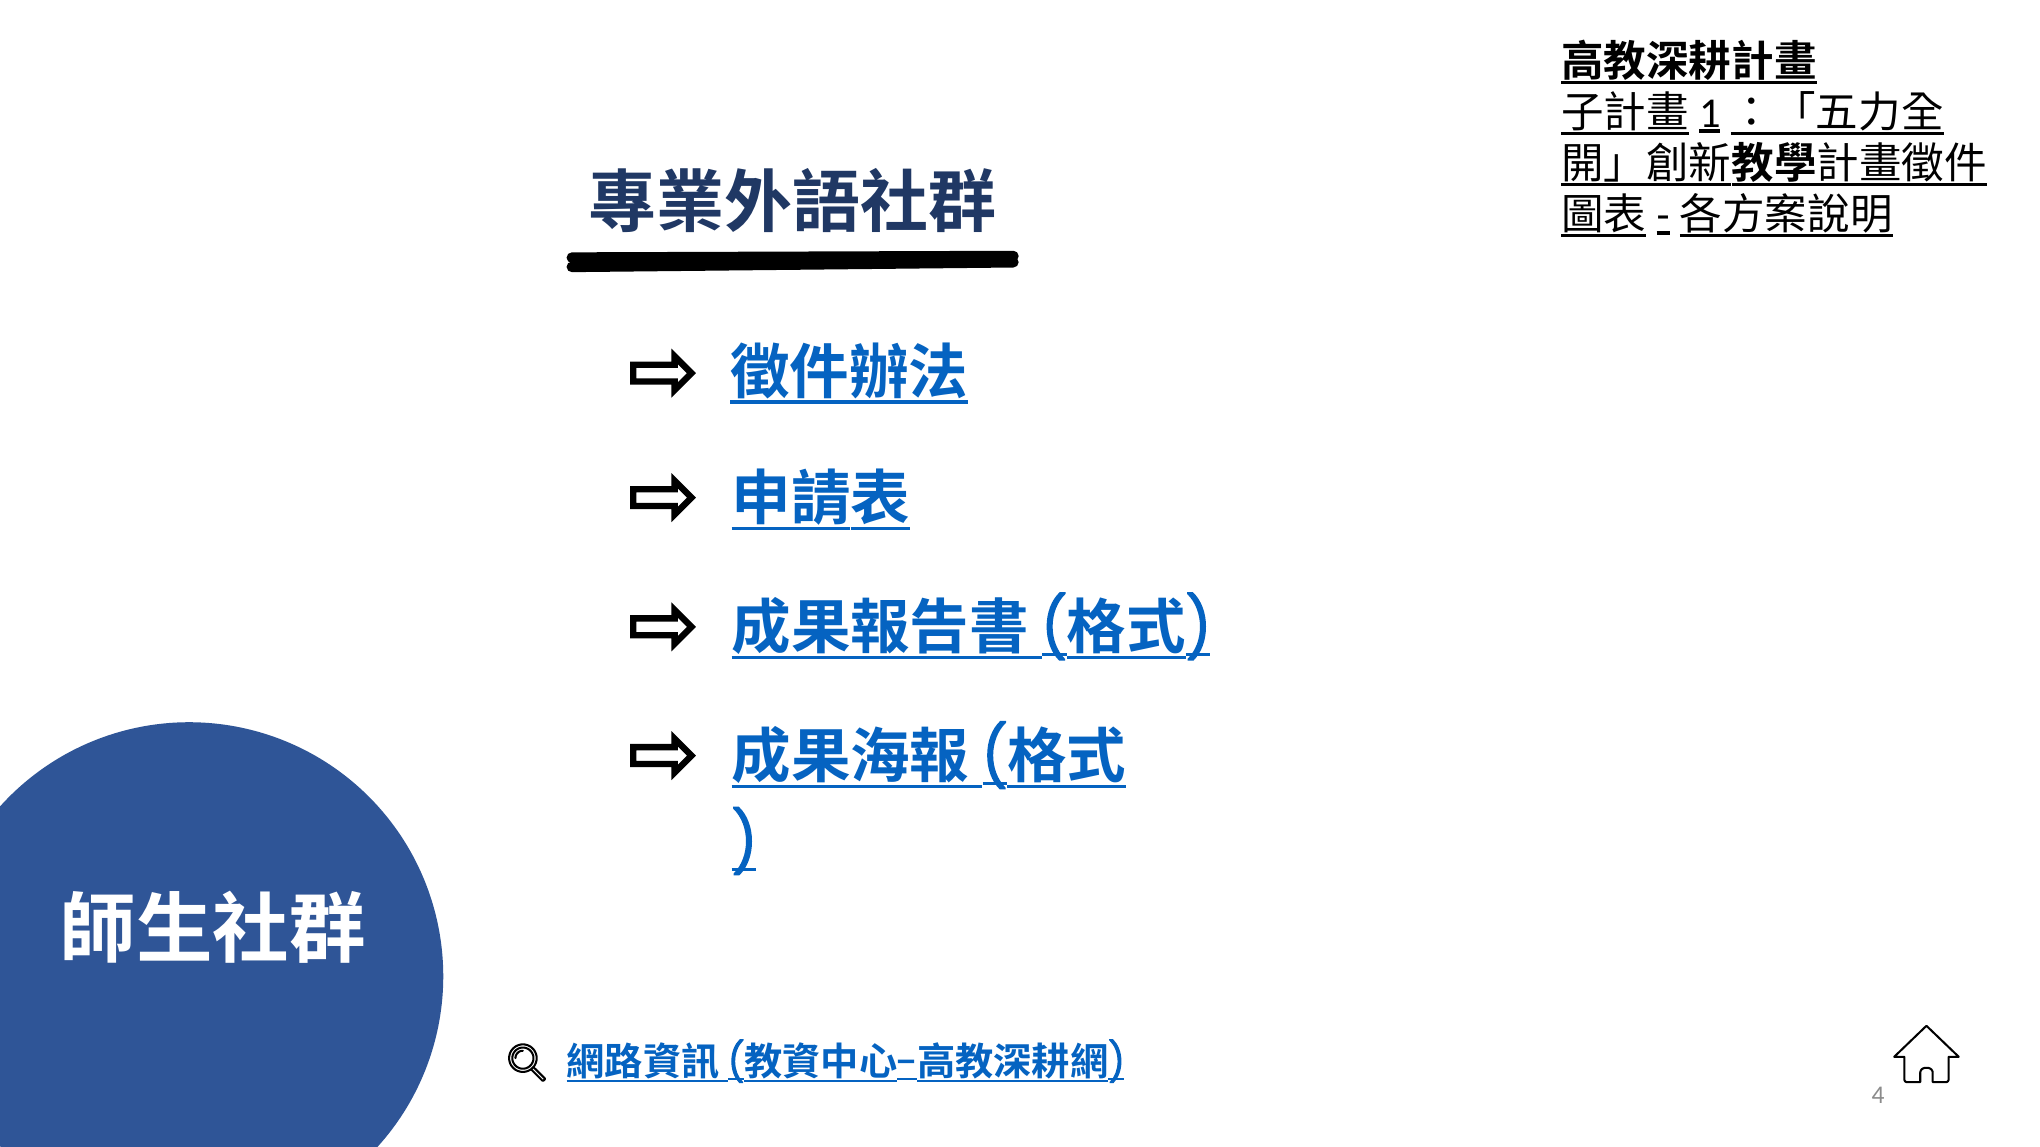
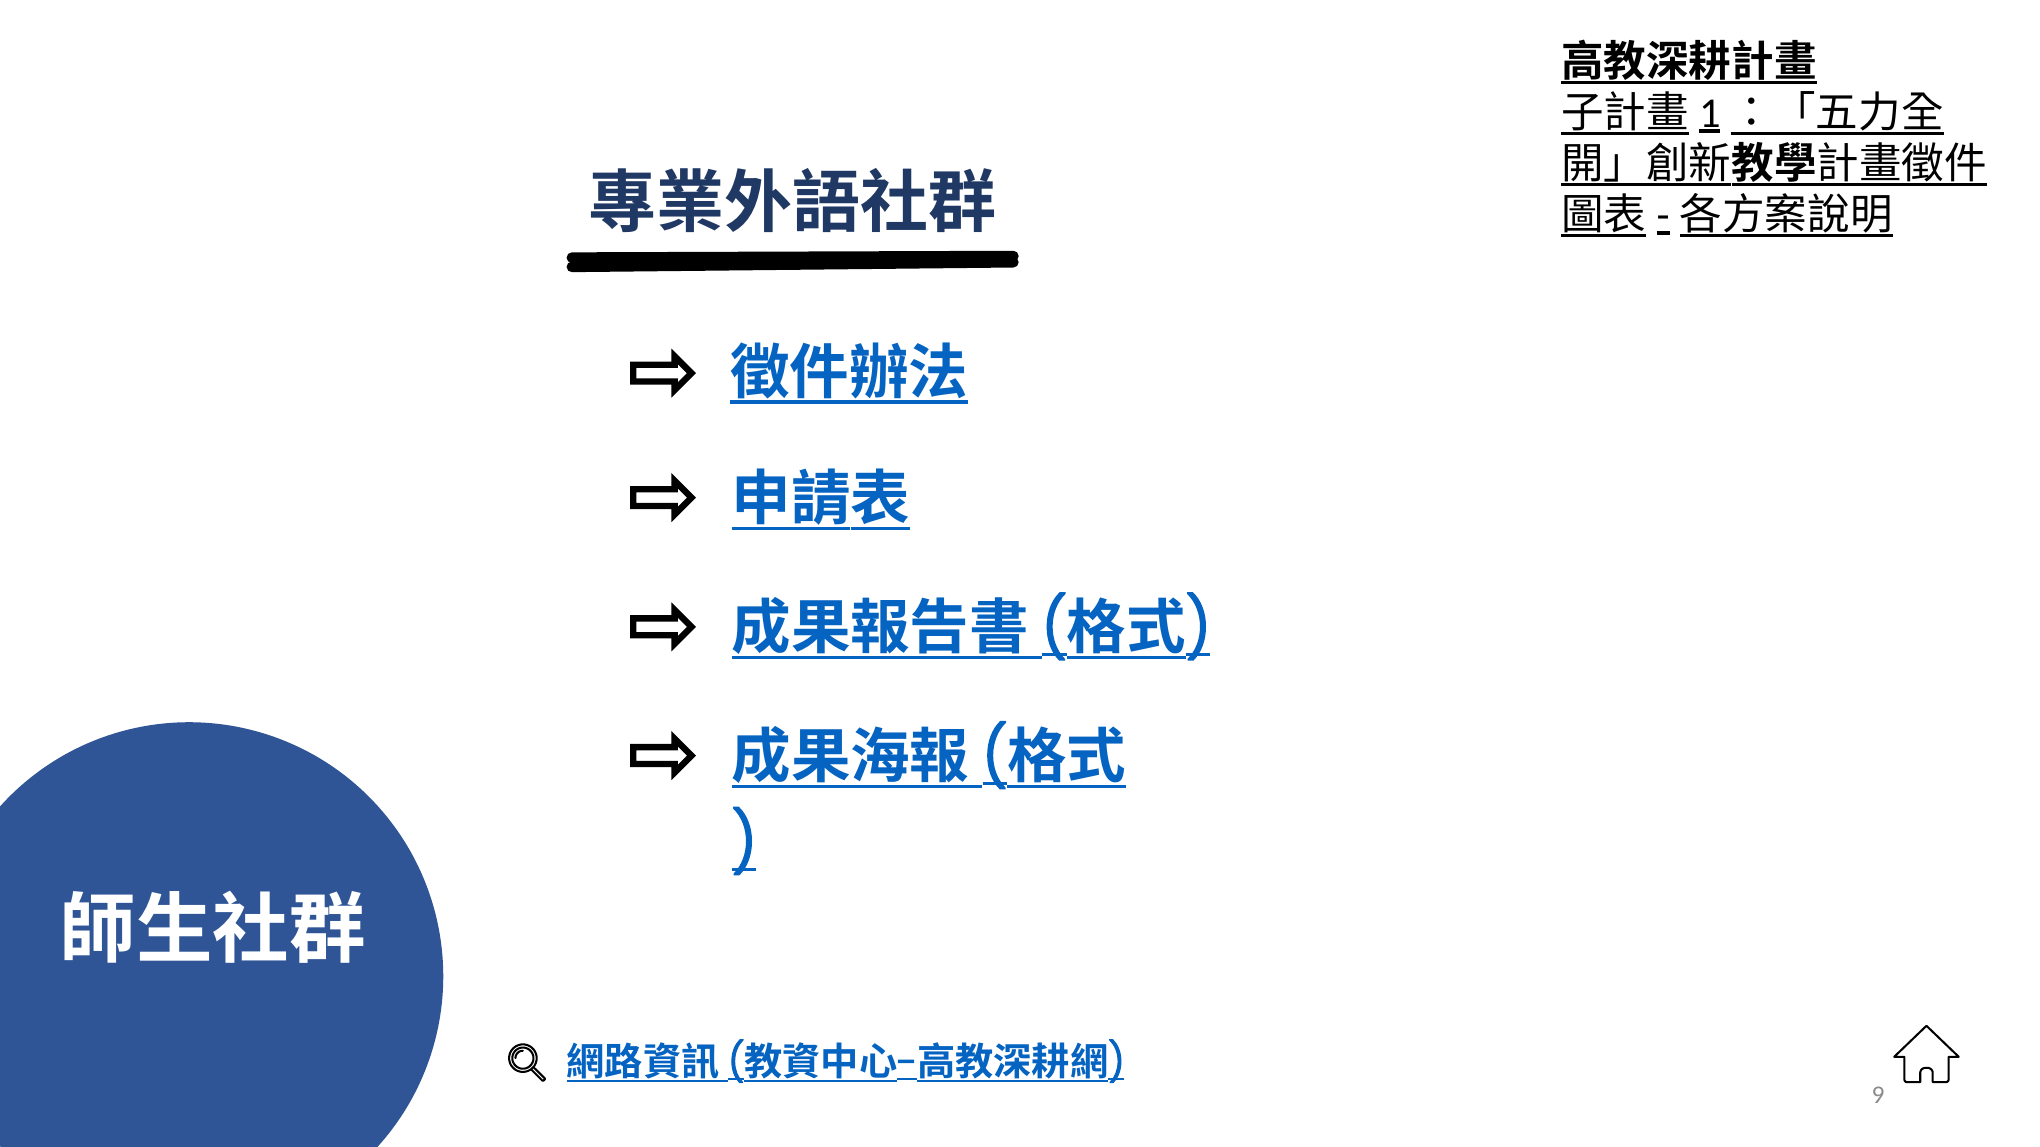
4: 4 -> 9 (1878, 1096)
